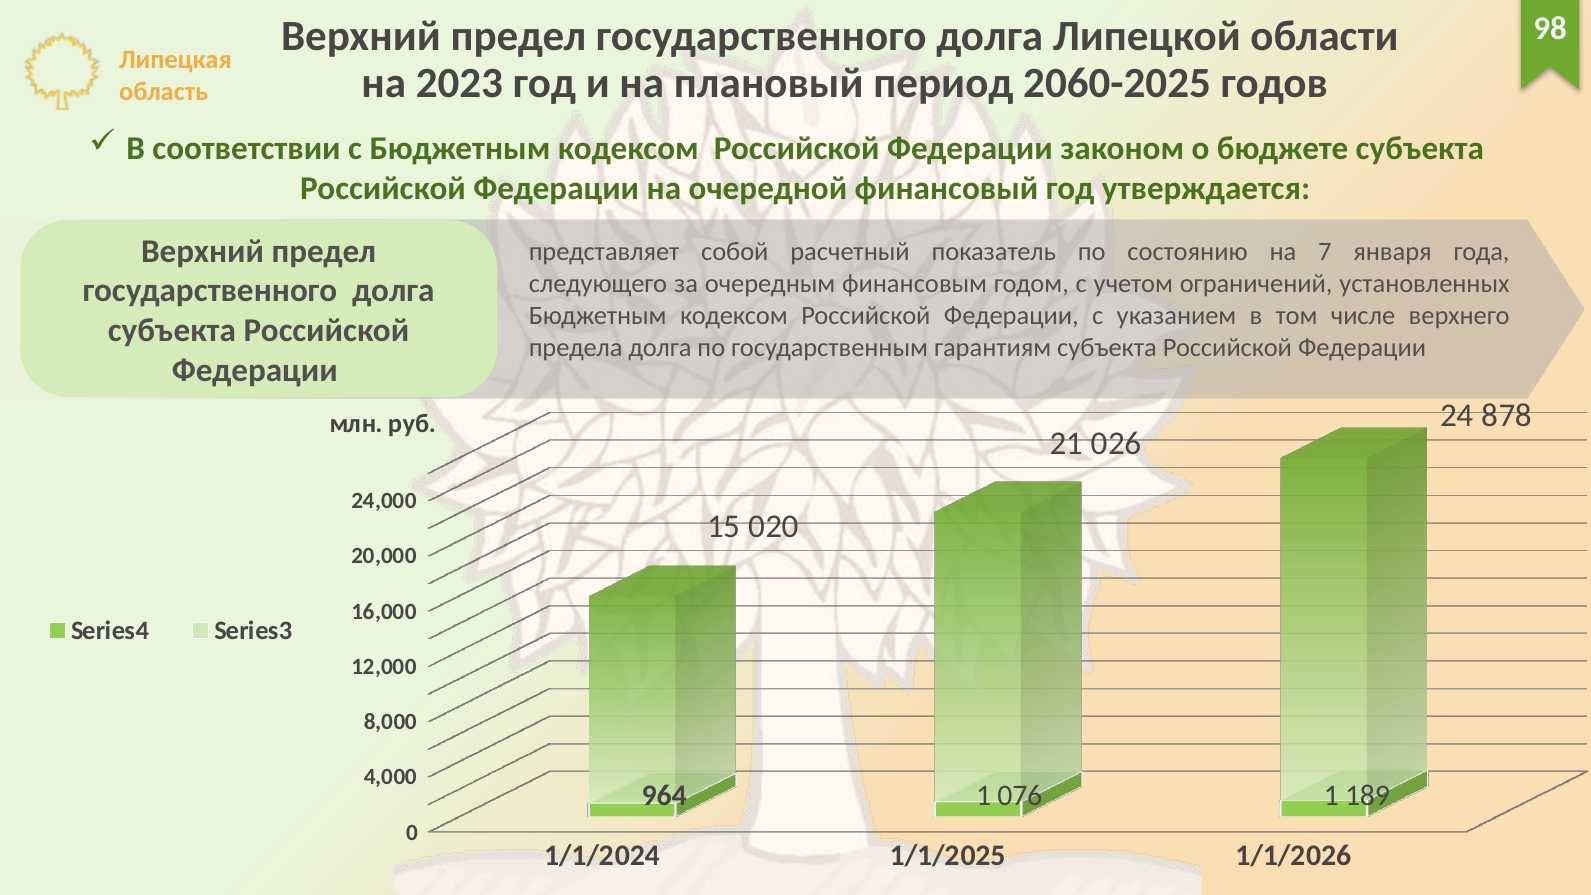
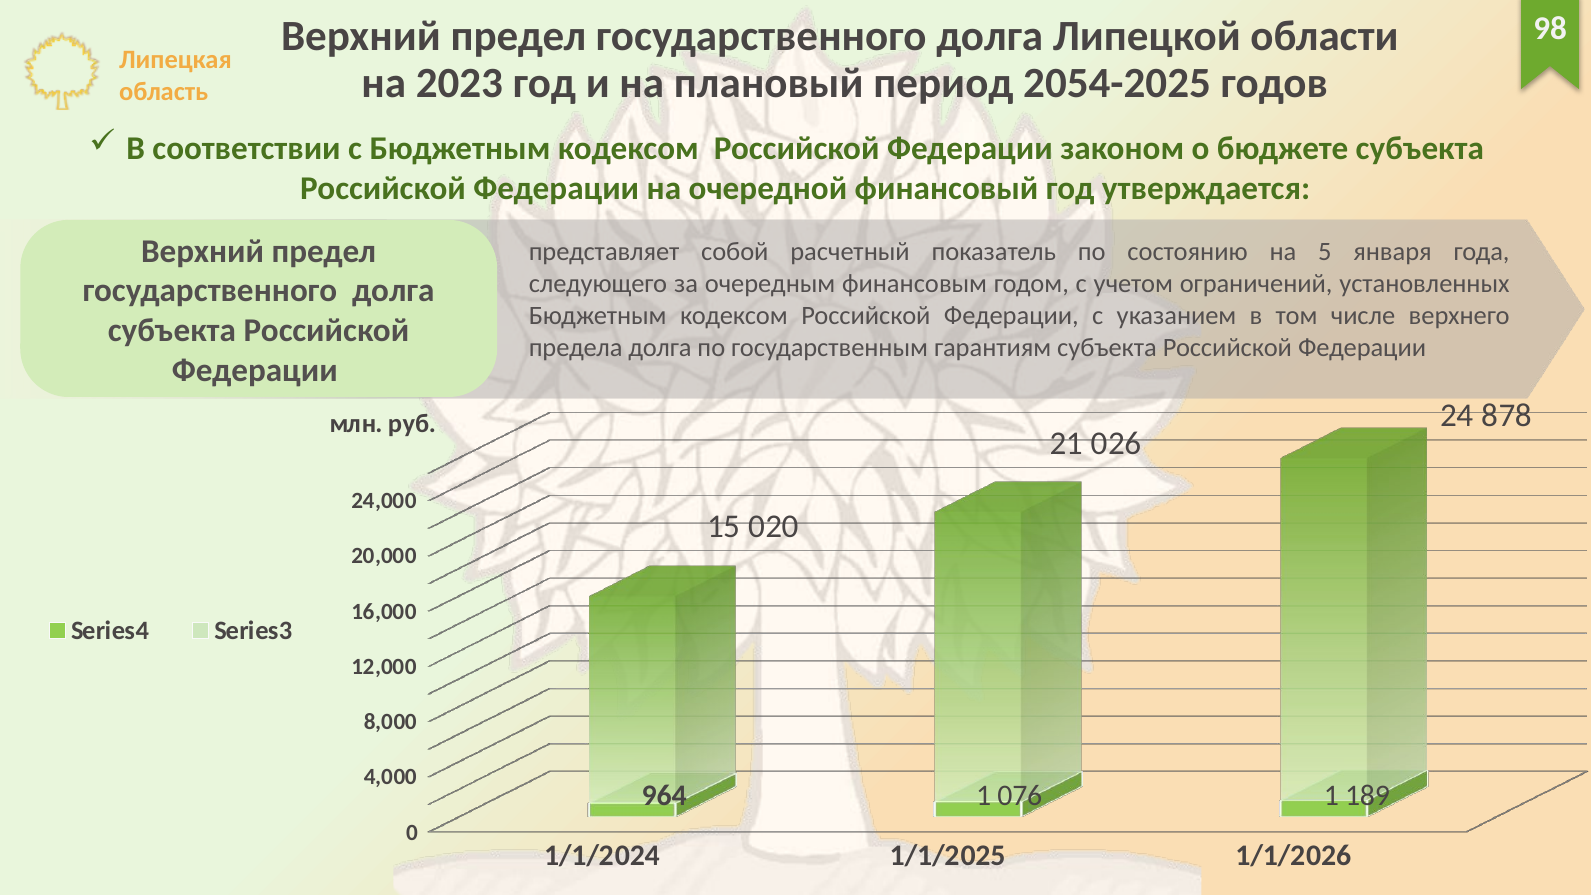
2060-2025: 2060-2025 -> 2054-2025 (1117, 83)
7: 7 -> 5 (1325, 252)
